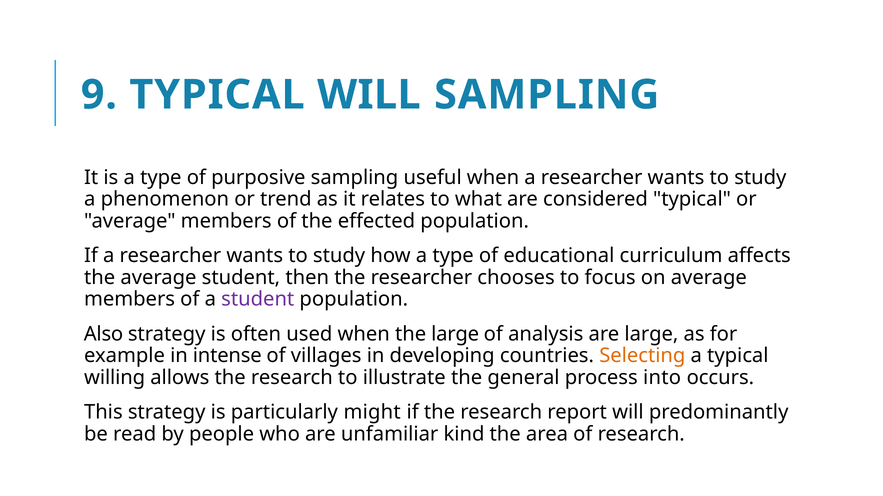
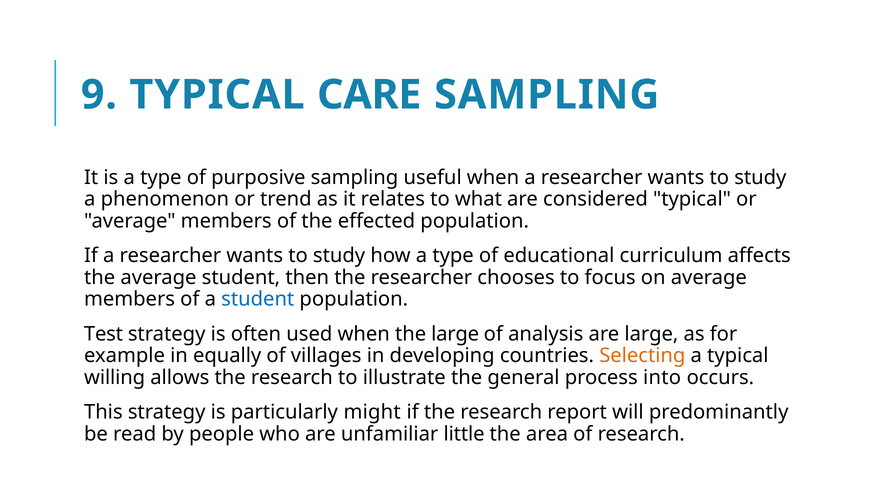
TYPICAL WILL: WILL -> CARE (369, 95)
student colour: purple -> blue (258, 300)
Also: Also -> Test (104, 334)
intense: intense -> equally (227, 356)
kind: kind -> little (464, 435)
